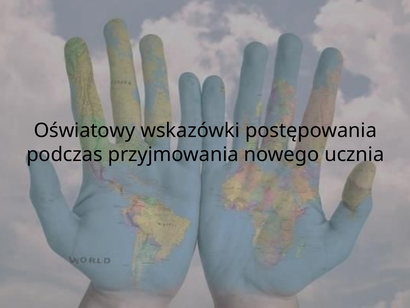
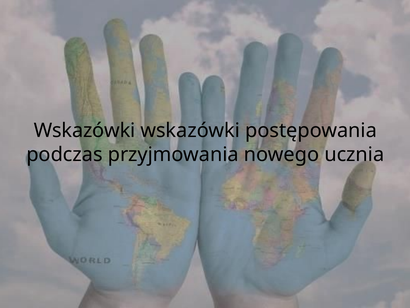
Oświatowy: Oświatowy -> Wskazówki (85, 130)
